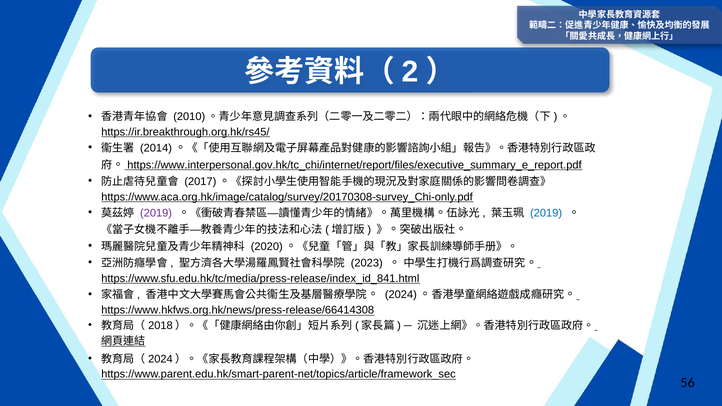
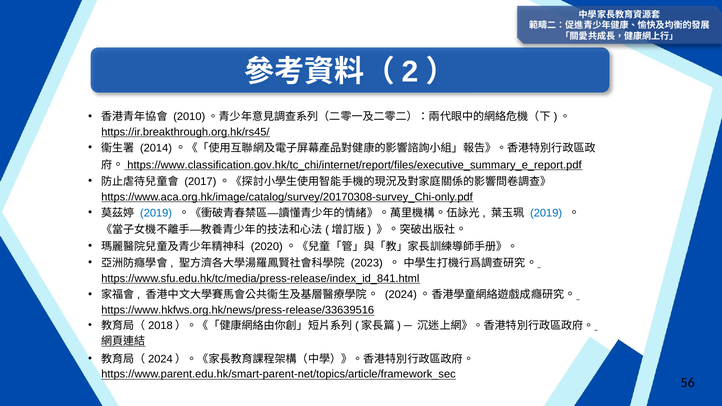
https://www.interpersonal.gov.hk/tc_chi/internet/report/files/executive_summary_e_report.pdf: https://www.interpersonal.gov.hk/tc_chi/internet/report/files/executive_summary_e_report.pdf -> https://www.classification.gov.hk/tc_chi/internet/report/files/executive_summary_e_report.pdf (354, 165)
2019 colour: purple -> blue (156, 213)
https://www.hkfws.org.hk/news/press-release/66414308: https://www.hkfws.org.hk/news/press-release/66414308 -> https://www.hkfws.org.hk/news/press-release/33639516 (238, 310)
